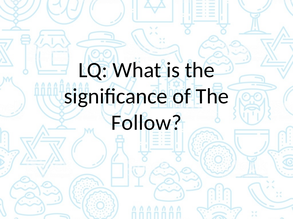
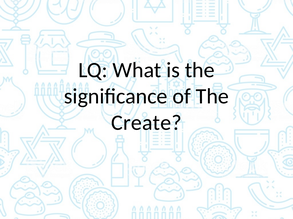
Follow: Follow -> Create (146, 123)
